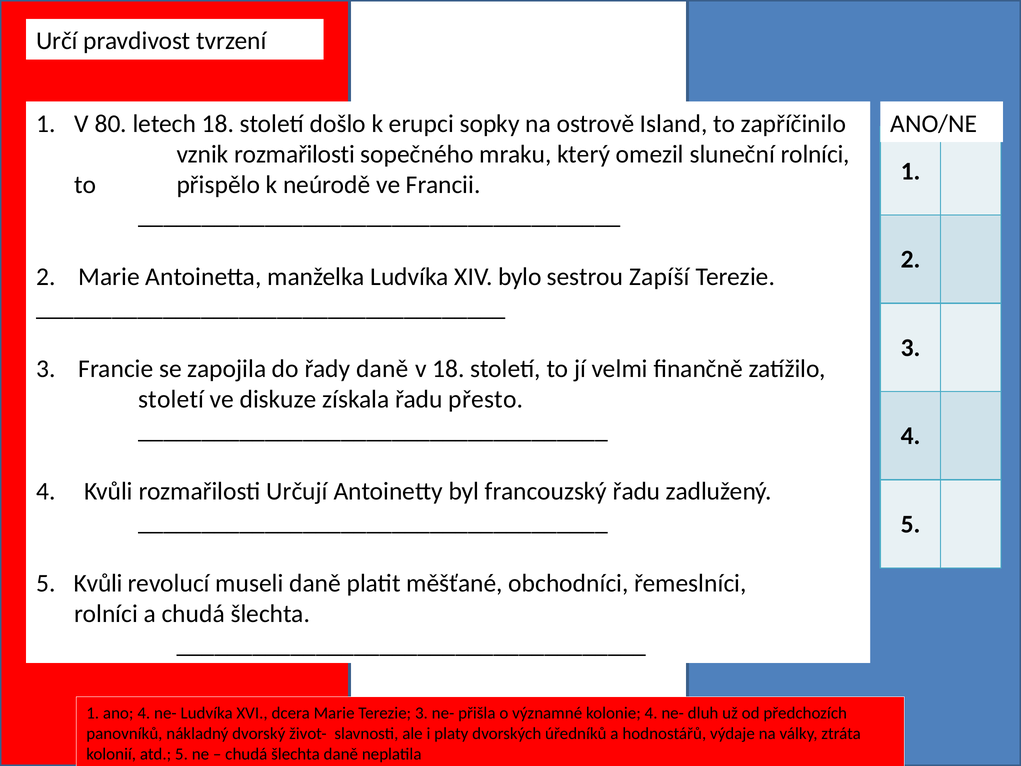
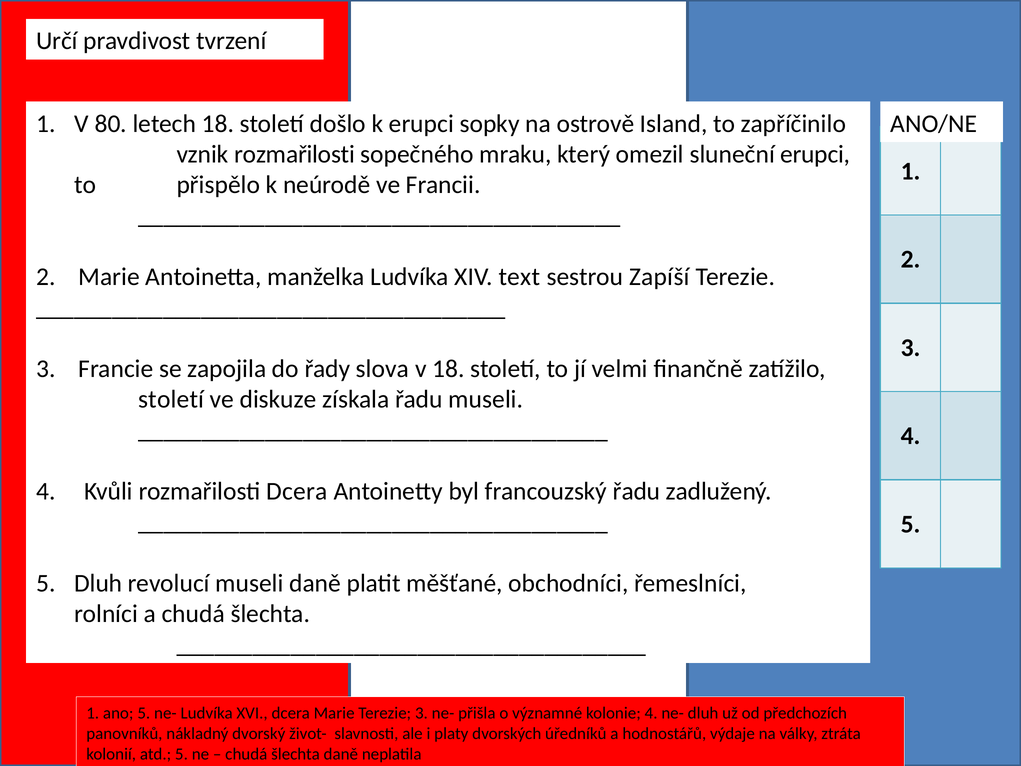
sluneční rolníci: rolníci -> erupci (815, 154)
bylo: bylo -> text (519, 277)
řady daně: daně -> slova (383, 369)
řadu přesto: přesto -> museli (486, 399)
rozmařilosti Určují: Určují -> Dcera (297, 491)
5 Kvůli: Kvůli -> Dluh (98, 583)
ano 4: 4 -> 5 (144, 713)
